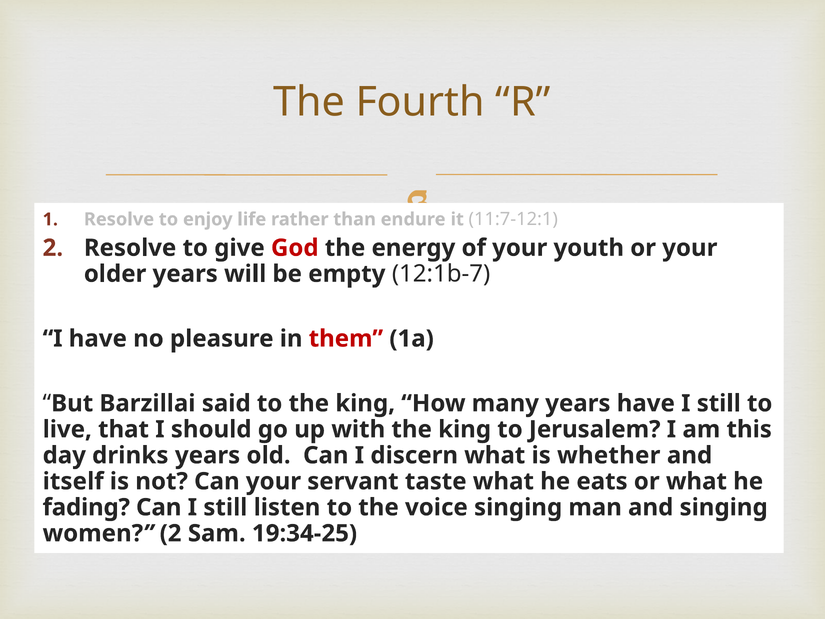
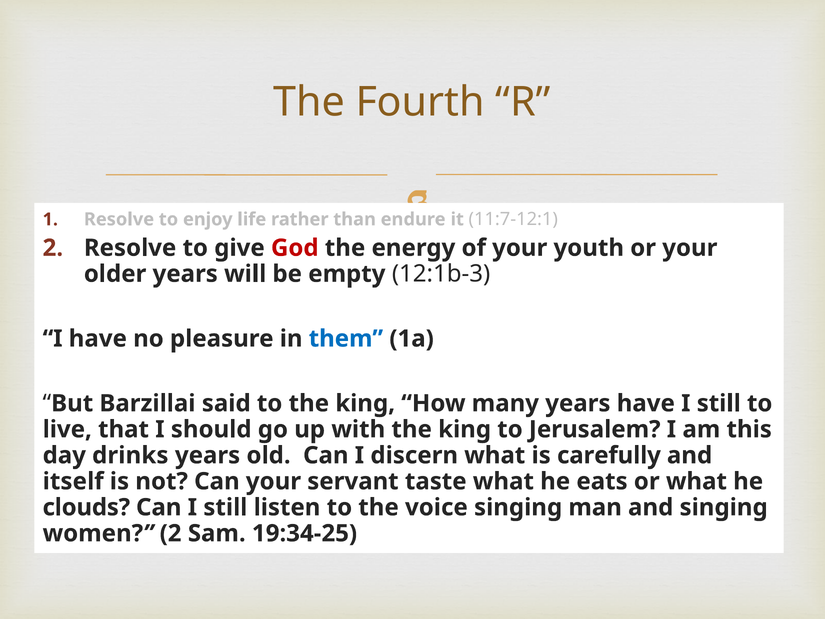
12:1b-7: 12:1b-7 -> 12:1b-3 (441, 274)
them colour: red -> blue (346, 339)
whether: whether -> carefully (609, 455)
fading: fading -> clouds (86, 507)
